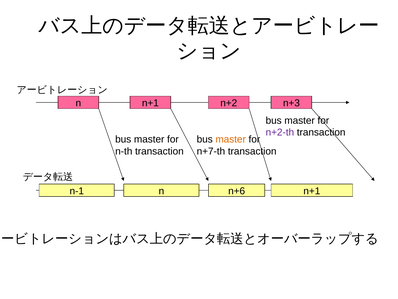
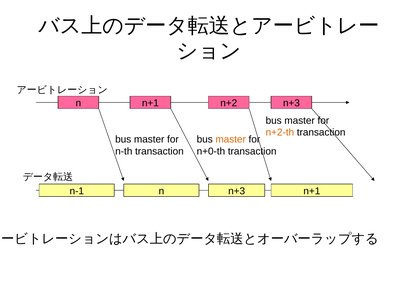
n+2-th colour: purple -> orange (280, 132)
n+7-th: n+7-th -> n+0-th (211, 151)
n+6: n+6 -> n+3 (237, 191)
